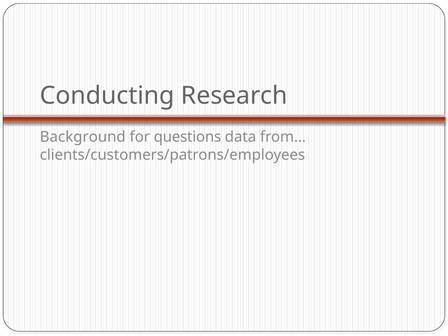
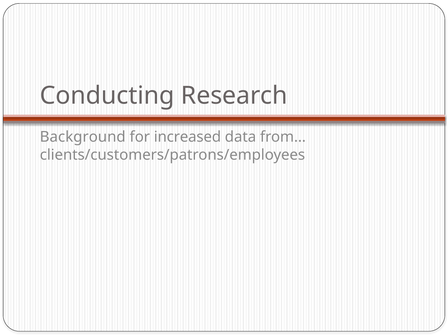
questions: questions -> increased (187, 137)
